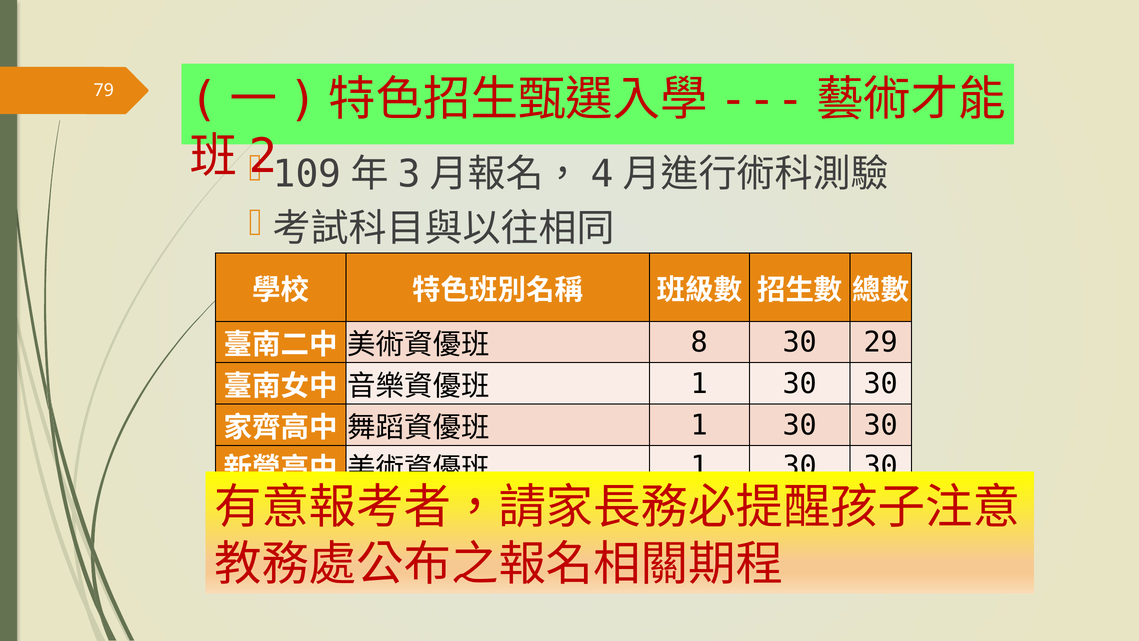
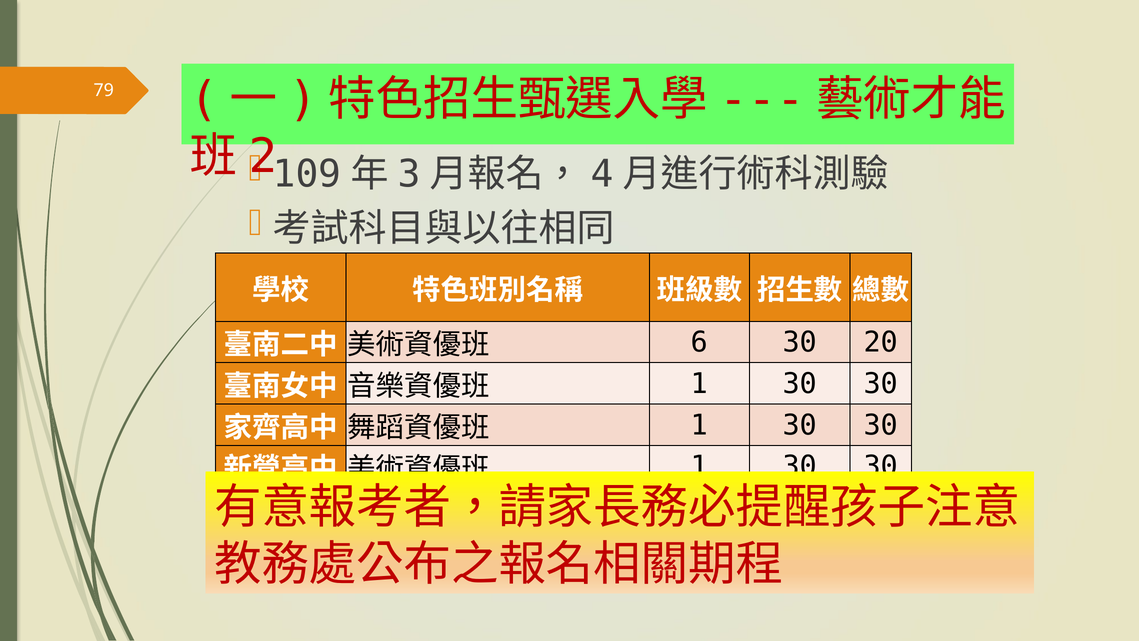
8: 8 -> 6 (700, 342)
29: 29 -> 20 (881, 342)
